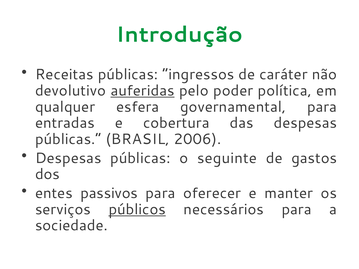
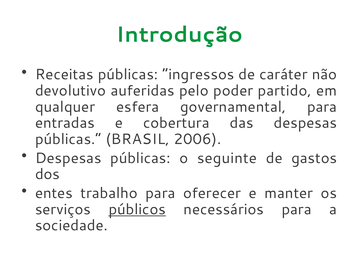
auferidas underline: present -> none (143, 91)
política: política -> partido (285, 91)
passivos: passivos -> trabalho (109, 193)
